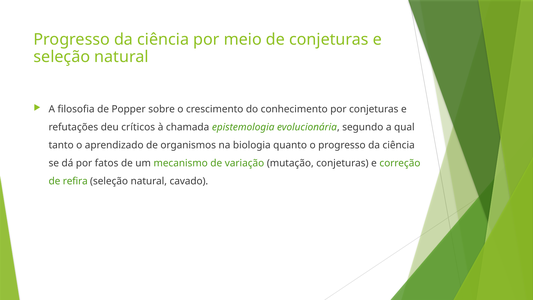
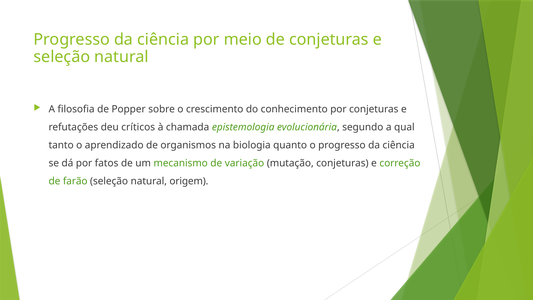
refira: refira -> farão (75, 181)
cavado: cavado -> origem (189, 181)
